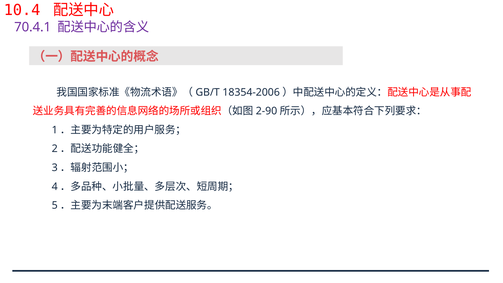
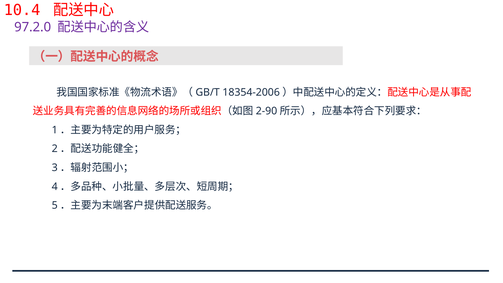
70.4.1: 70.4.1 -> 97.2.0 (33, 27)
